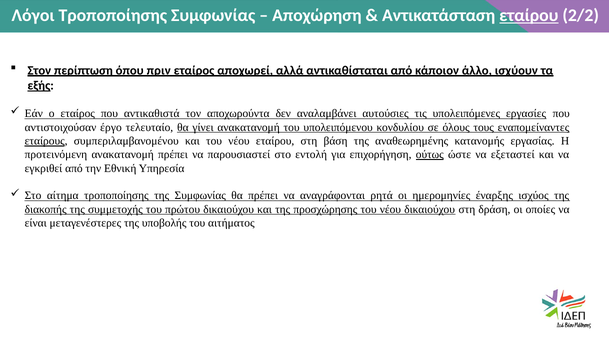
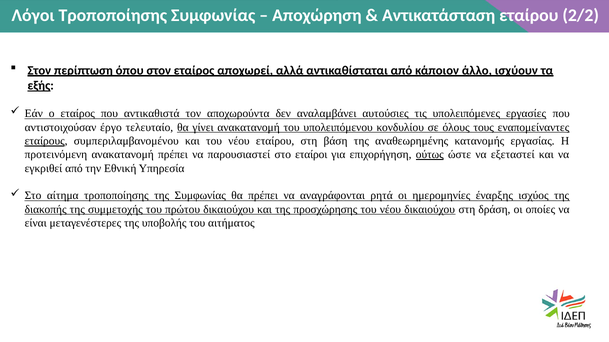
εταίρου underline: present -> none (529, 16)
όπου πριν: πριν -> στον (159, 70)
εντολή: εντολή -> εταίροι (311, 155)
